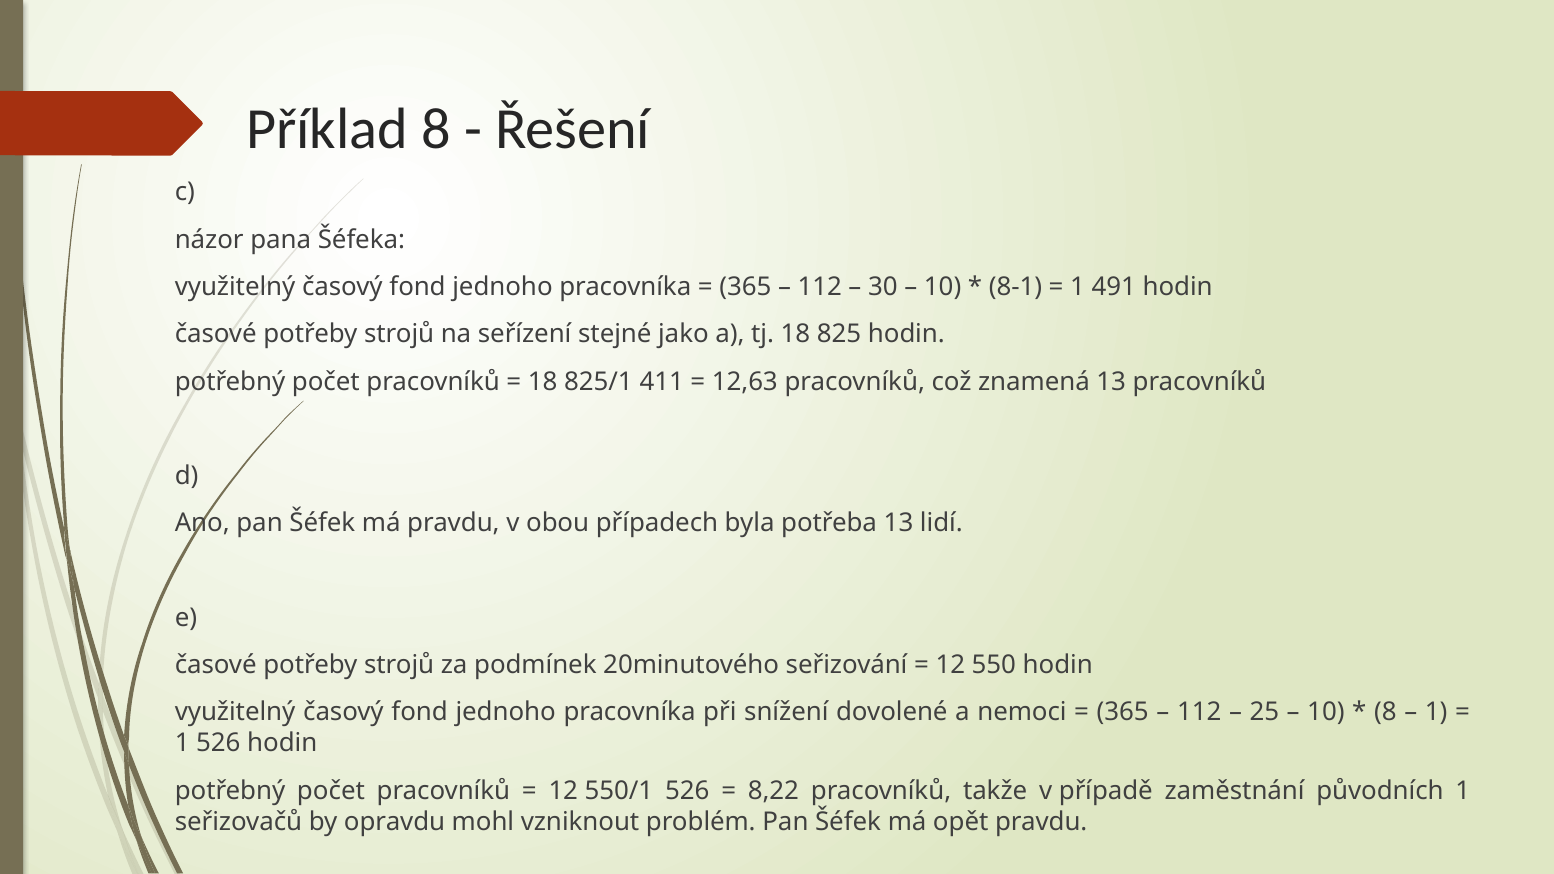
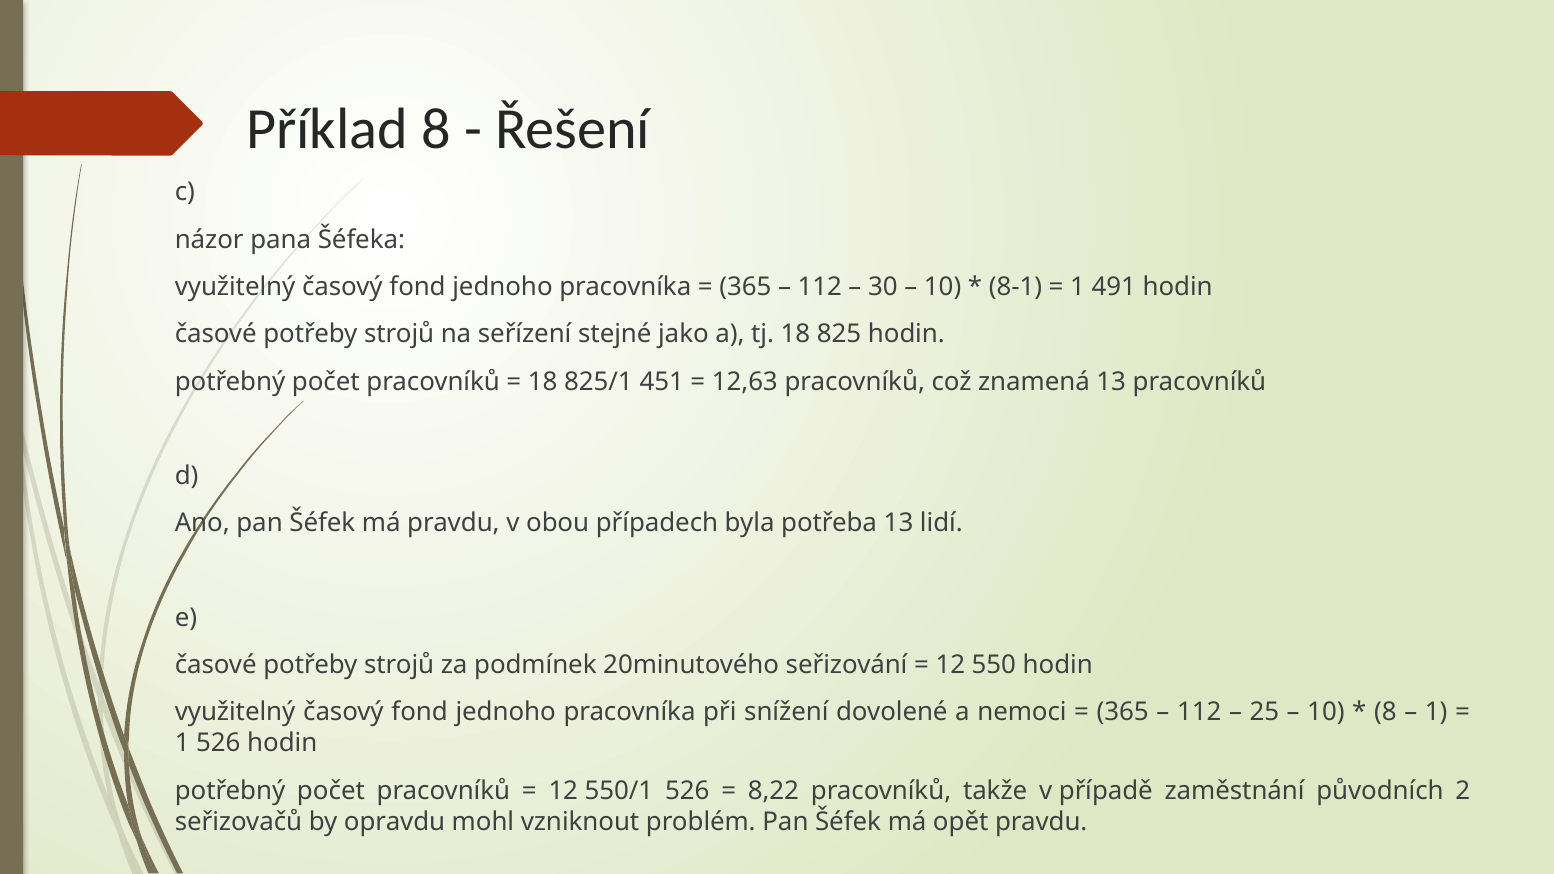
411: 411 -> 451 (662, 382)
původních 1: 1 -> 2 (1463, 791)
